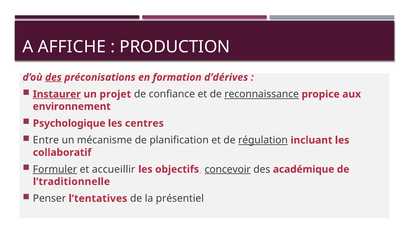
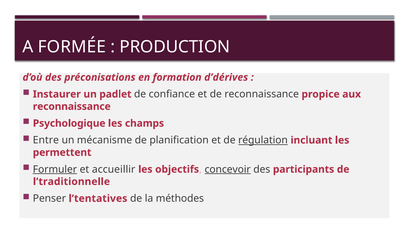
AFFICHE: AFFICHE -> FORMÉE (72, 47)
des underline: present -> none (53, 77)
Instaurer underline: present -> none (57, 94)
projet: projet -> padlet (115, 94)
reconnaissance underline: present -> none (262, 94)
environnement: environnement -> reconnaissance (72, 106)
centres: centres -> champs (144, 123)
collaboratif: collaboratif -> permettent (62, 153)
académique: académique -> participants (304, 169)
présentiel: présentiel -> méthodes (180, 199)
